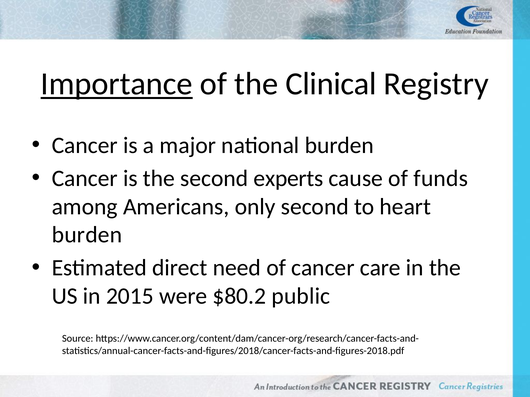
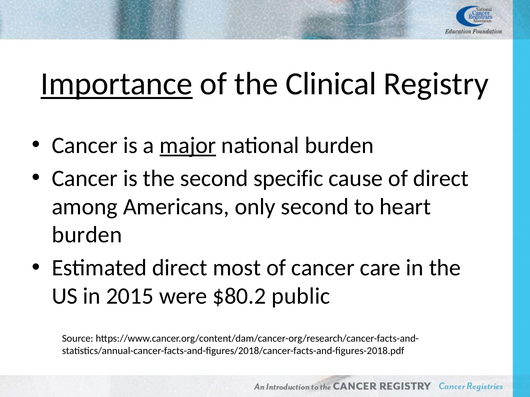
major underline: none -> present (188, 146)
experts: experts -> specific (288, 179)
of funds: funds -> direct (441, 179)
need: need -> most (237, 268)
